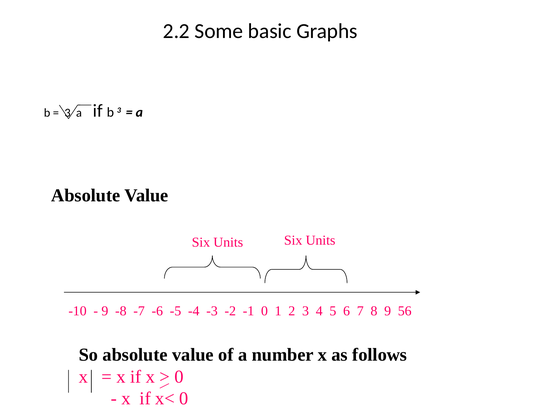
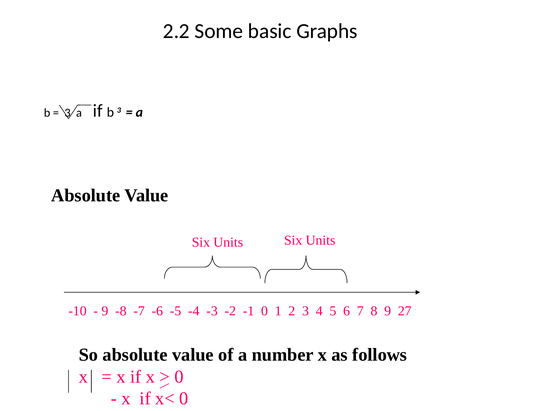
56: 56 -> 27 (405, 311)
